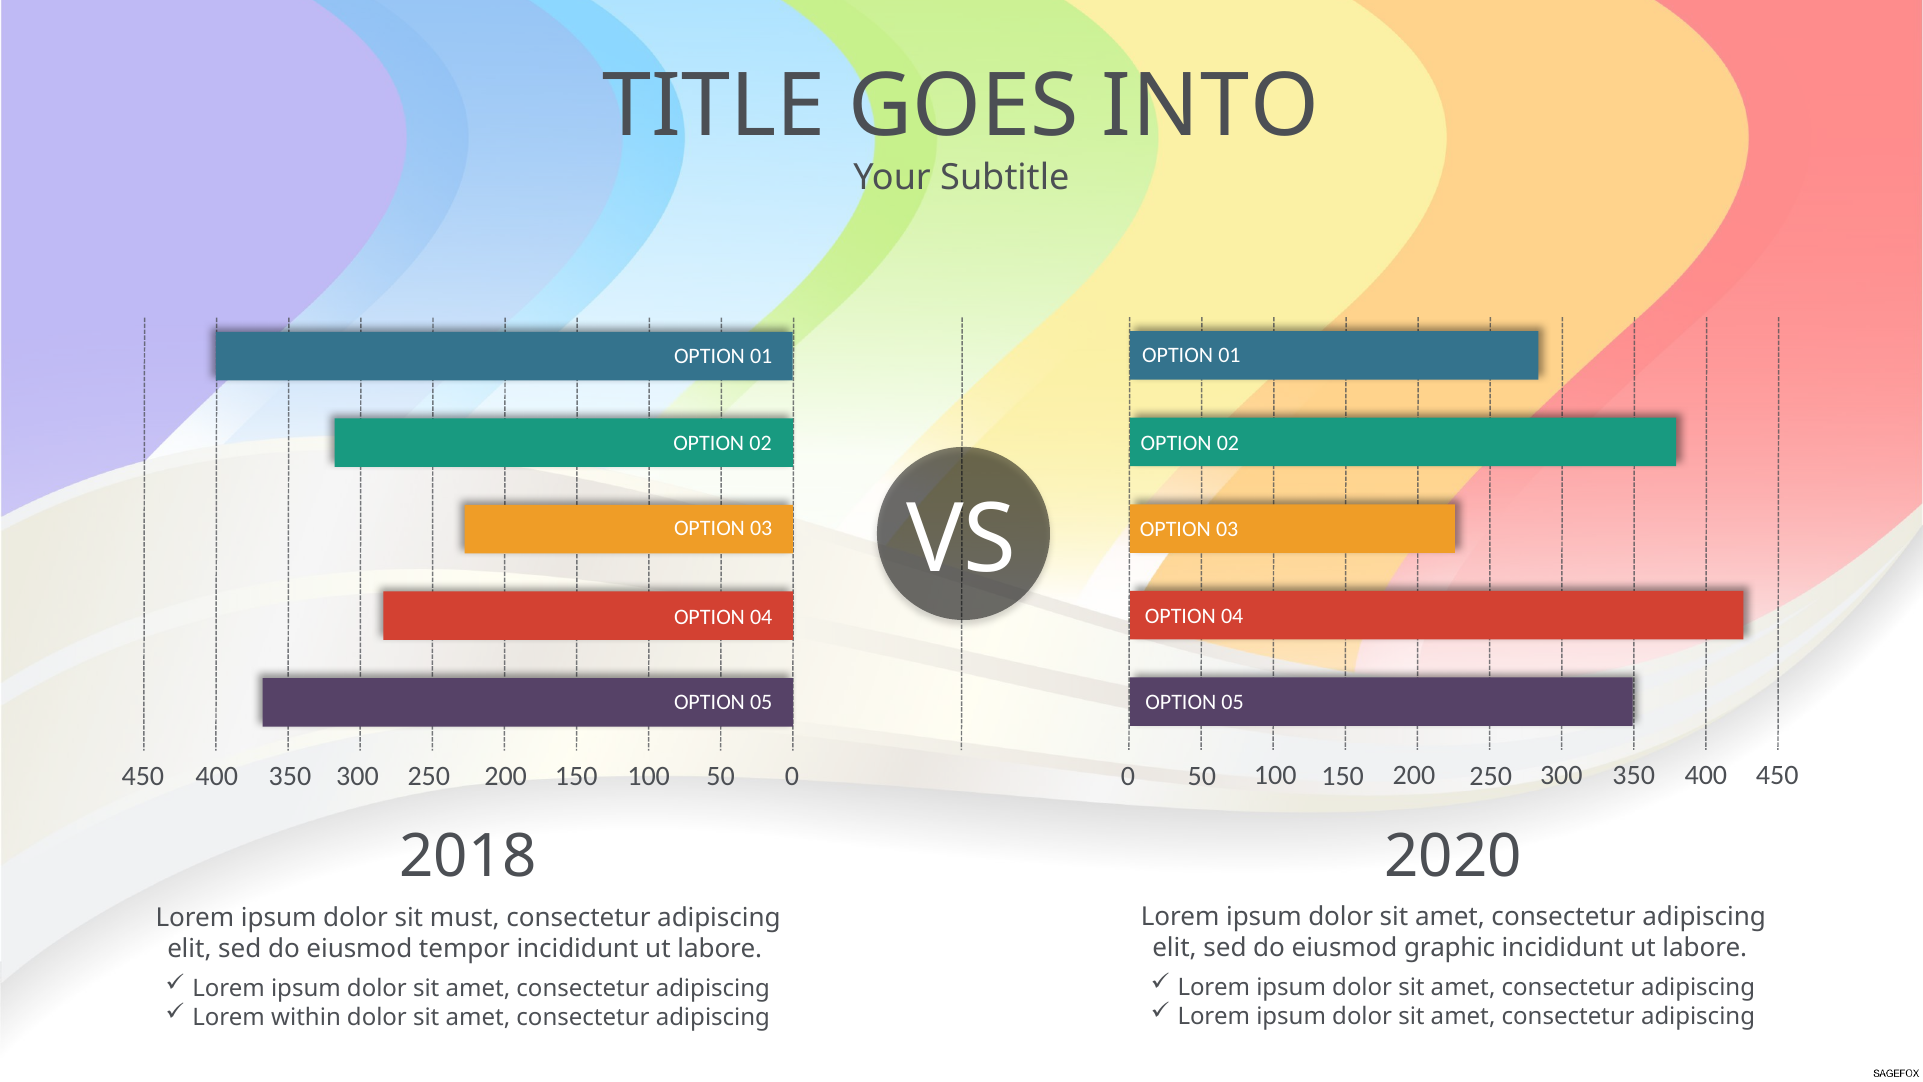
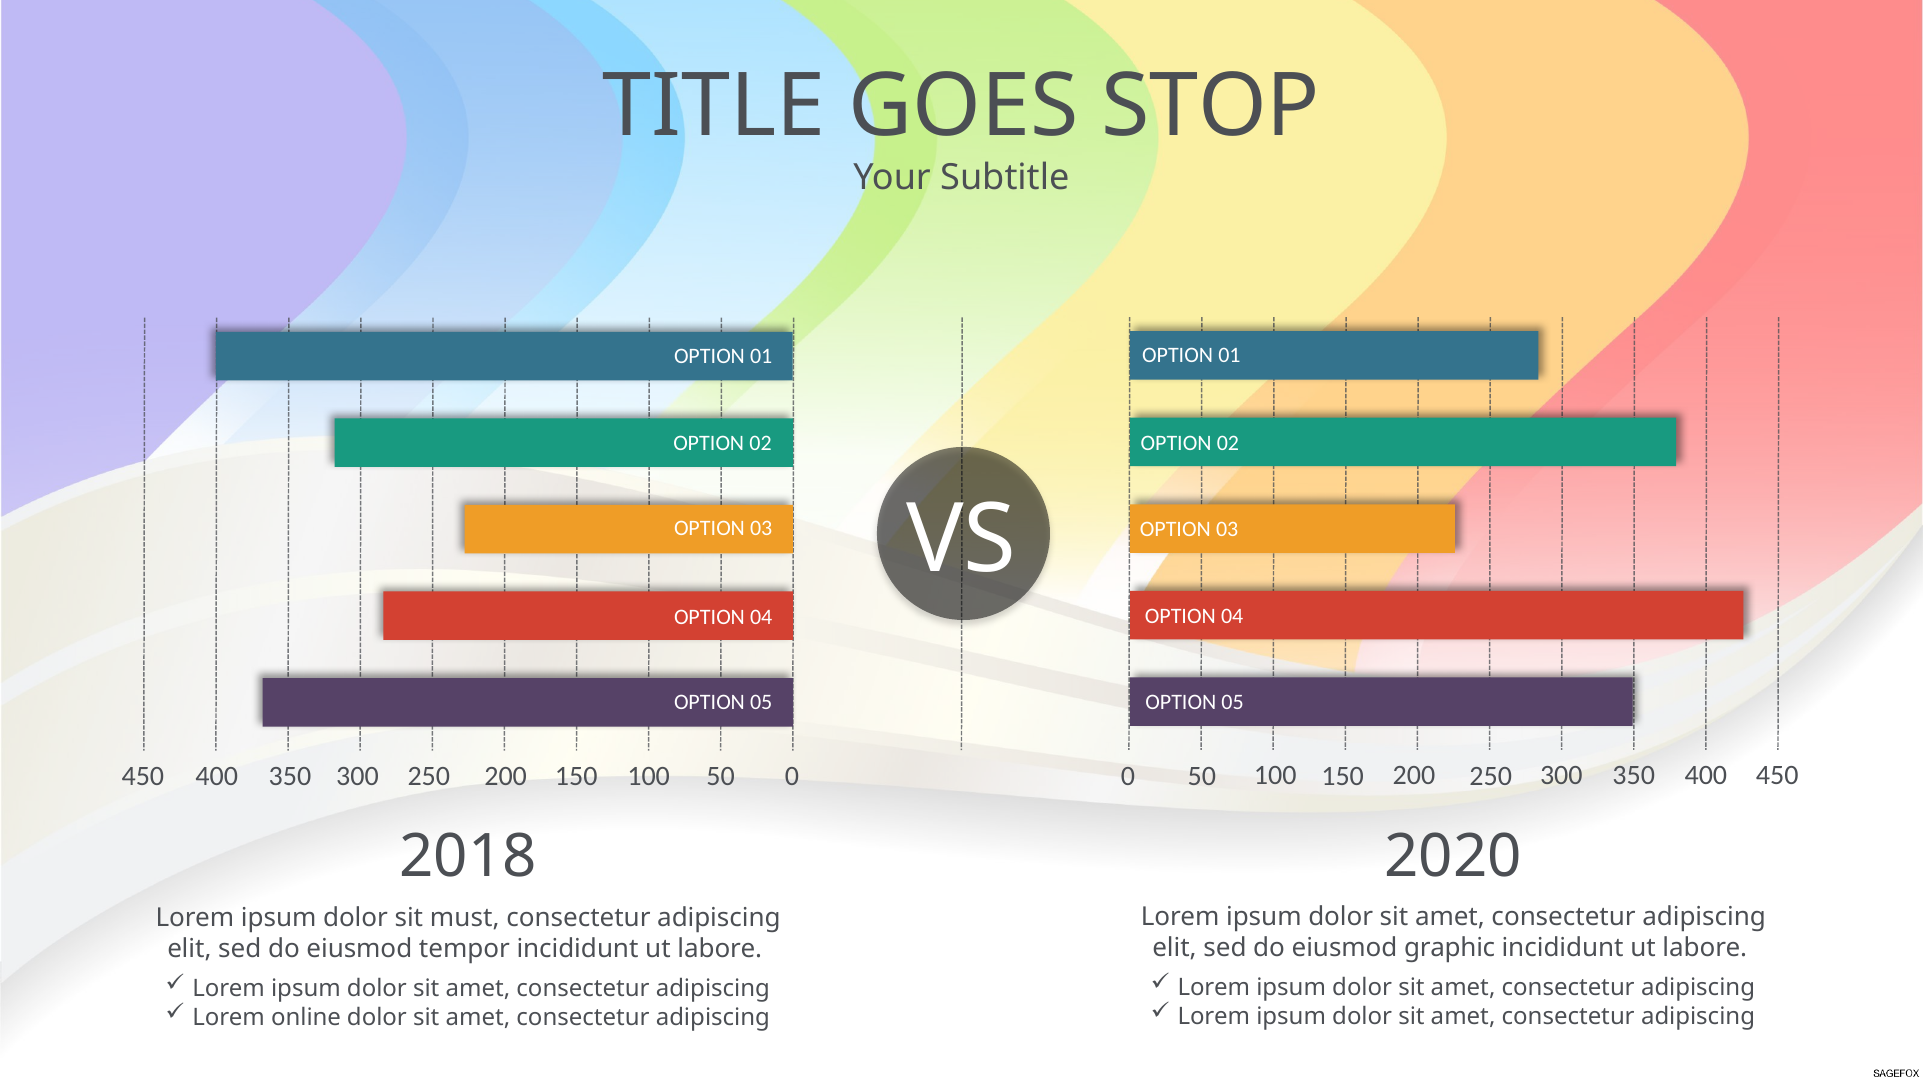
INTO: INTO -> STOP (1211, 107)
within: within -> online (306, 1017)
